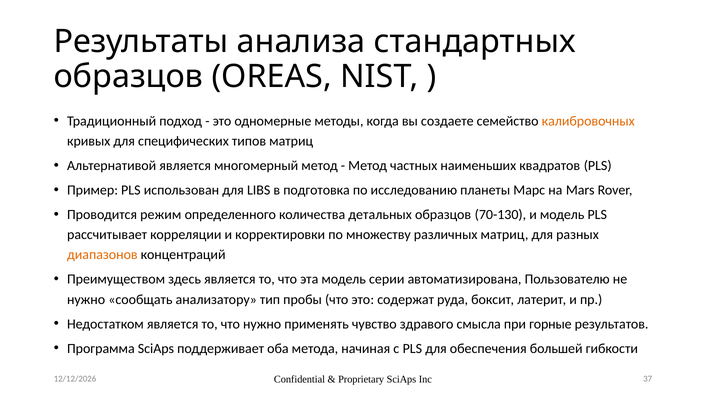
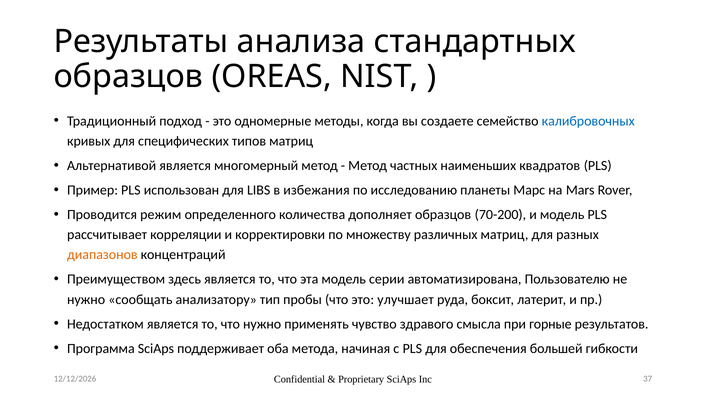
калибровочных colour: orange -> blue (588, 121)
подготовка: подготовка -> избежания (316, 190)
детальных: детальных -> дополняет (380, 215)
70-130: 70-130 -> 70-200 (500, 215)
содержат: содержат -> улучшает (406, 299)
